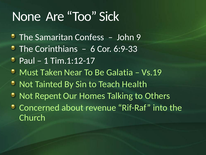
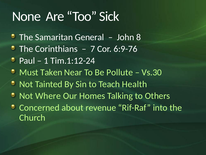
Confess: Confess -> General (90, 37)
9: 9 -> 8 (139, 37)
6: 6 -> 7 (93, 49)
6:9-33: 6:9-33 -> 6:9-76 (125, 49)
Tim.1:12-17: Tim.1:12-17 -> Tim.1:12-24 (73, 60)
Galatia: Galatia -> Pollute (120, 72)
Vs.19: Vs.19 -> Vs.30 (152, 72)
Repent: Repent -> Where (48, 96)
